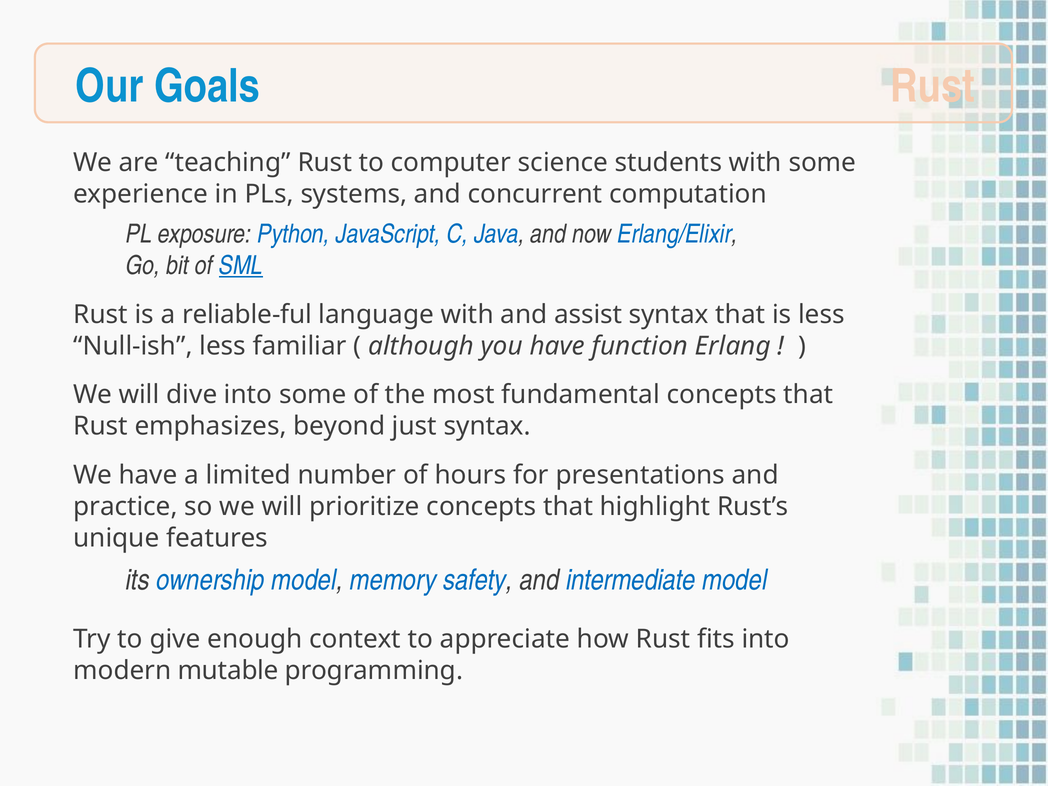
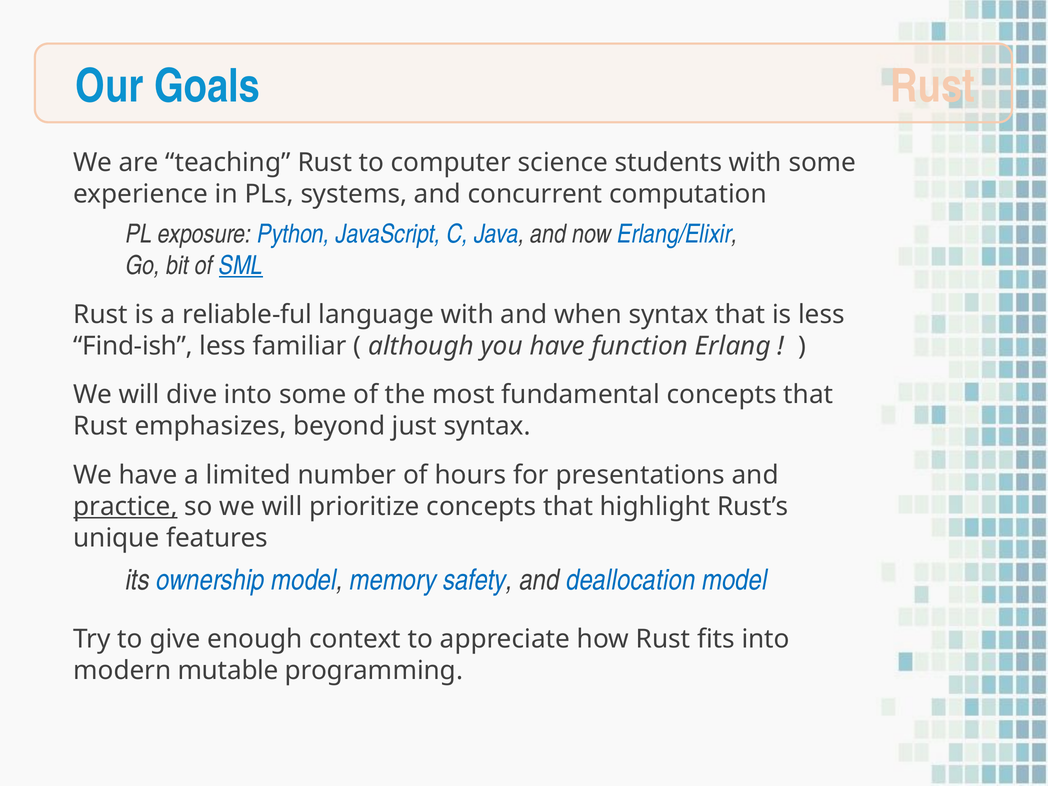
assist: assist -> when (588, 314)
Null-ish: Null-ish -> Find-ish (133, 346)
practice underline: none -> present (125, 507)
intermediate: intermediate -> deallocation (631, 580)
